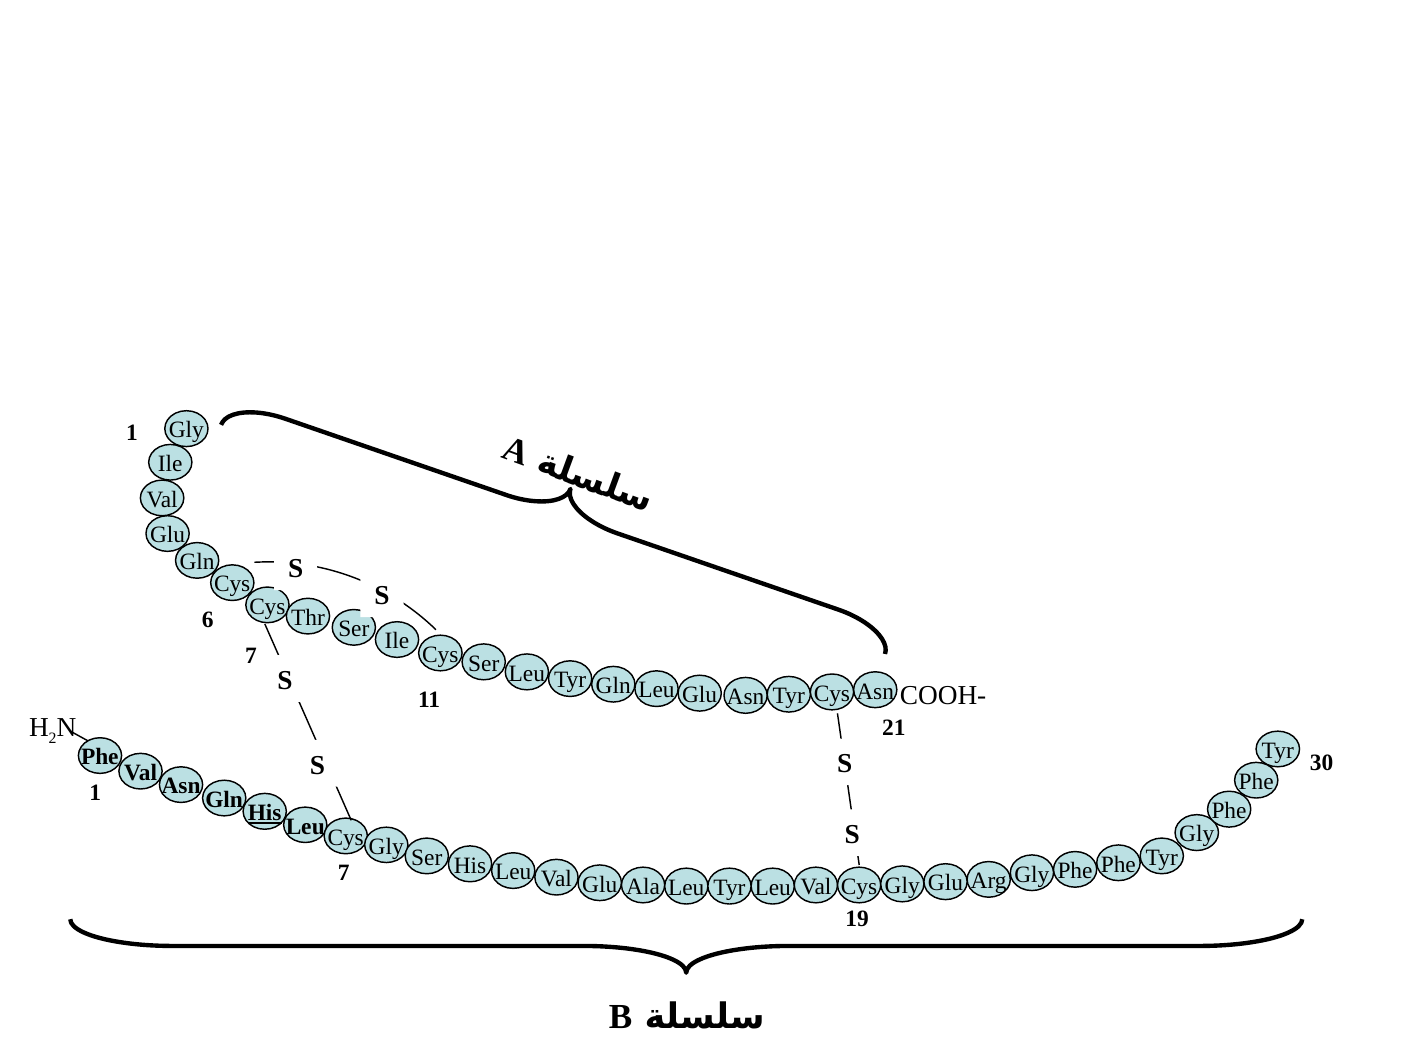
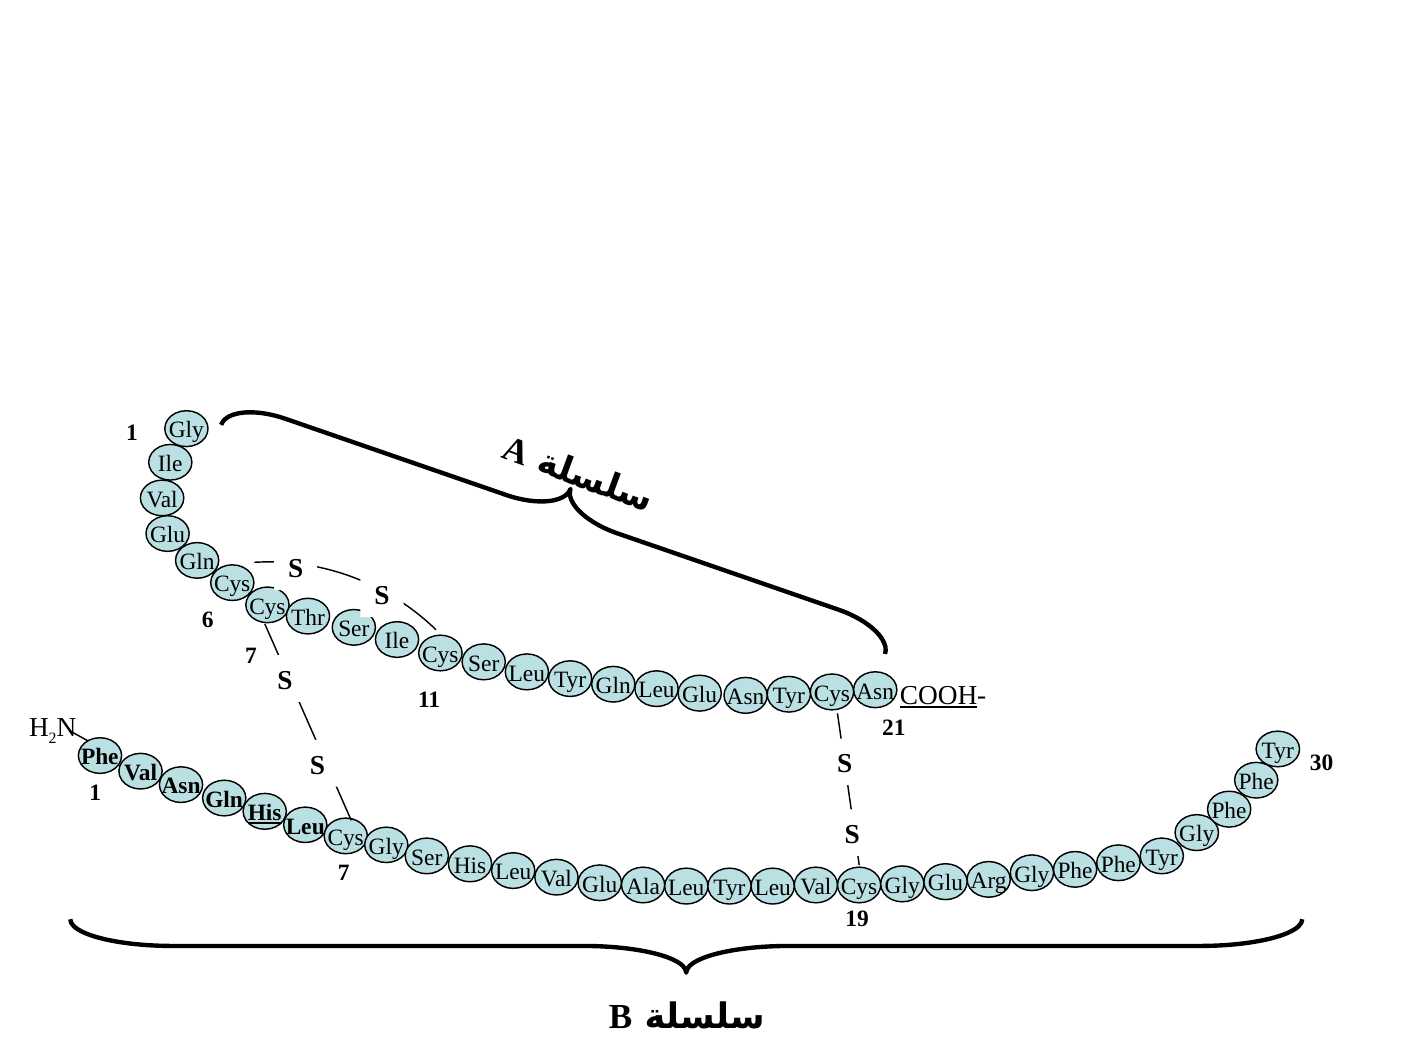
COOH underline: none -> present (939, 695)
